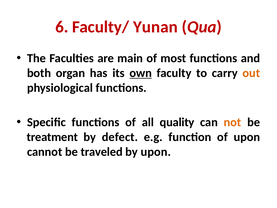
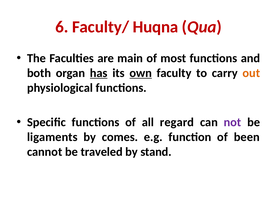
Yunan: Yunan -> Huqna (156, 27)
has underline: none -> present (99, 73)
quality: quality -> regard (177, 122)
not colour: orange -> purple (233, 122)
treatment: treatment -> ligaments (52, 137)
defect: defect -> comes (120, 137)
of upon: upon -> been (247, 137)
by upon: upon -> stand (156, 152)
